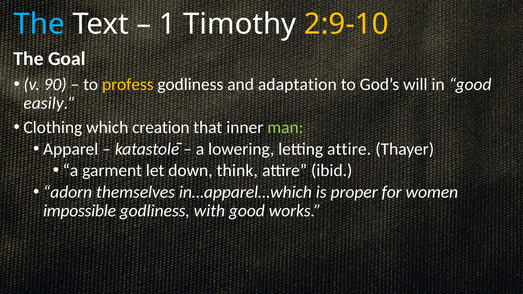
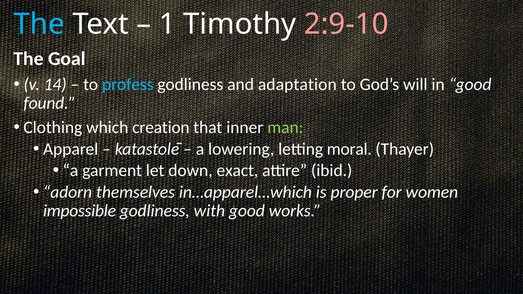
2:9-10 colour: yellow -> pink (346, 24)
90: 90 -> 14 (55, 84)
profess colour: yellow -> light blue (128, 84)
easily: easily -> found (50, 103)
letting attire: attire -> moral (349, 149)
think: think -> exact (237, 171)
